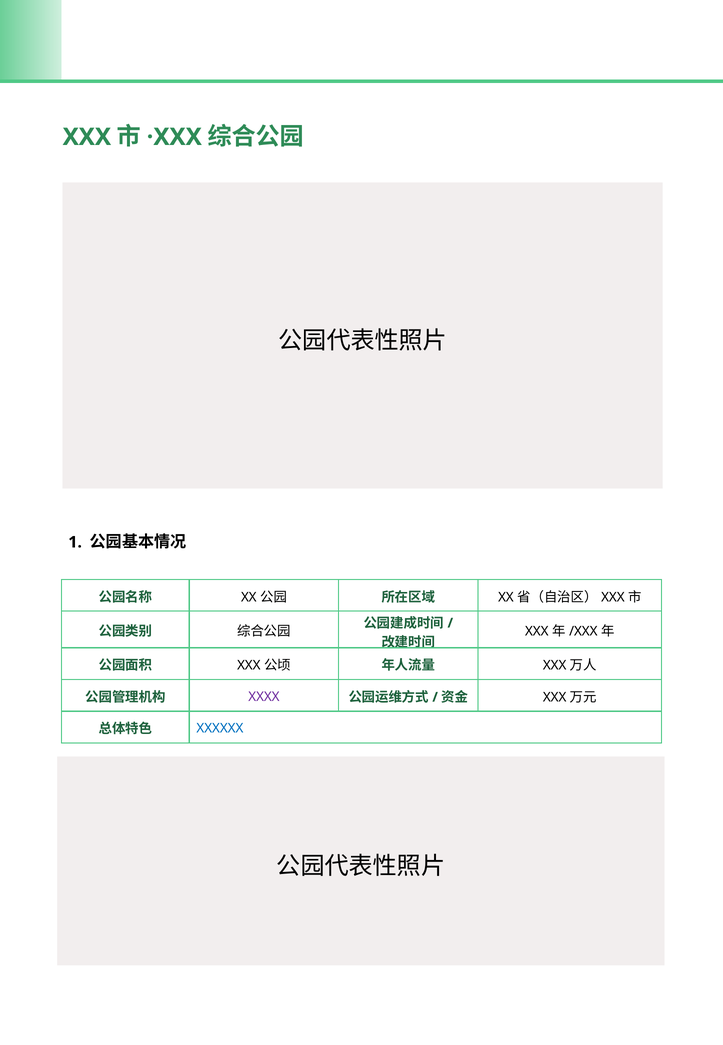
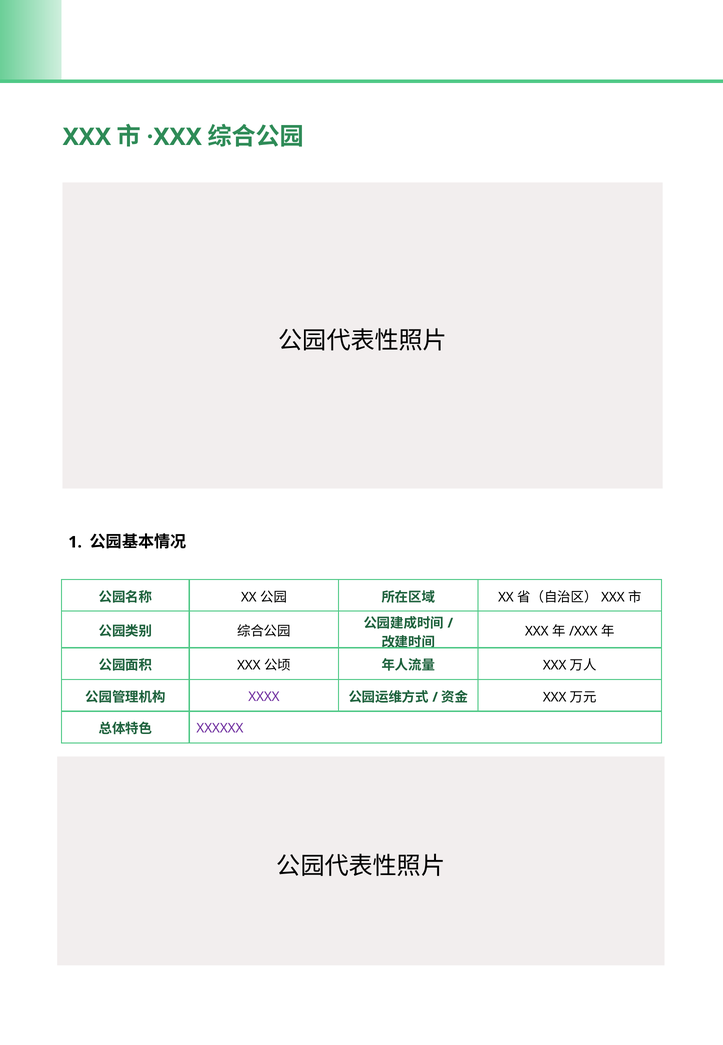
XXXXXX colour: blue -> purple (220, 728)
